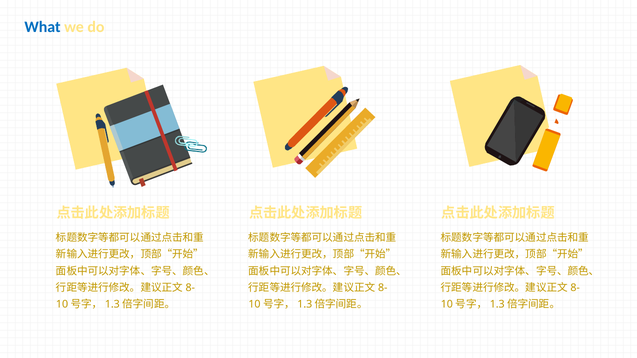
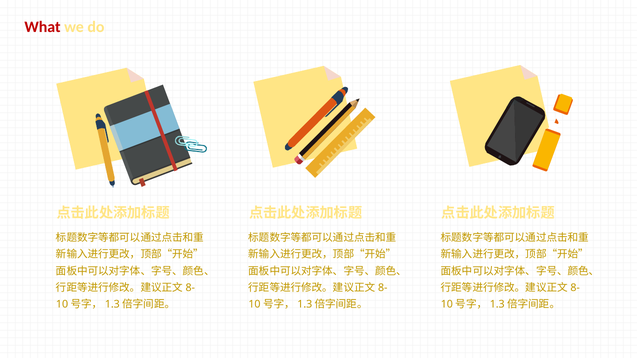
What colour: blue -> red (43, 27)
